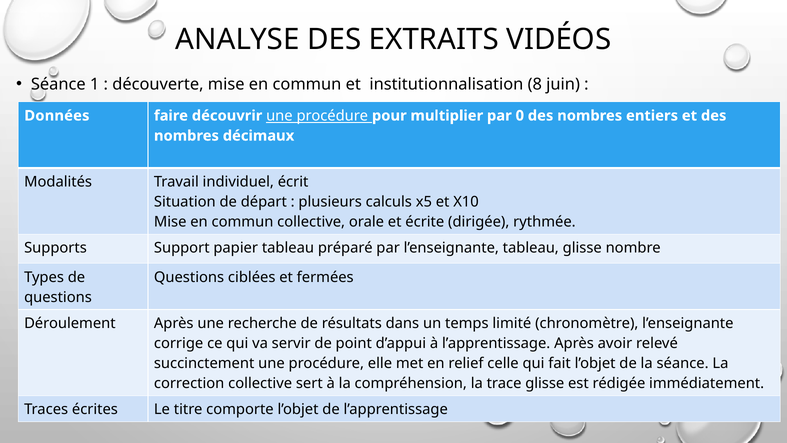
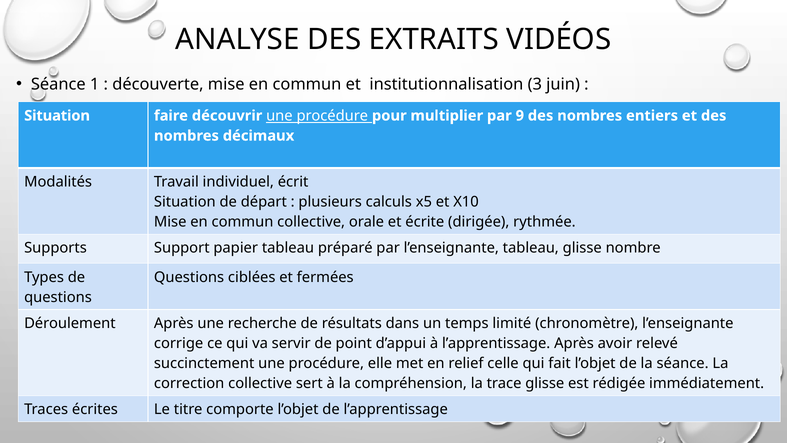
8: 8 -> 3 (535, 84)
Données: Données -> Situation (57, 116)
0: 0 -> 9 (520, 116)
